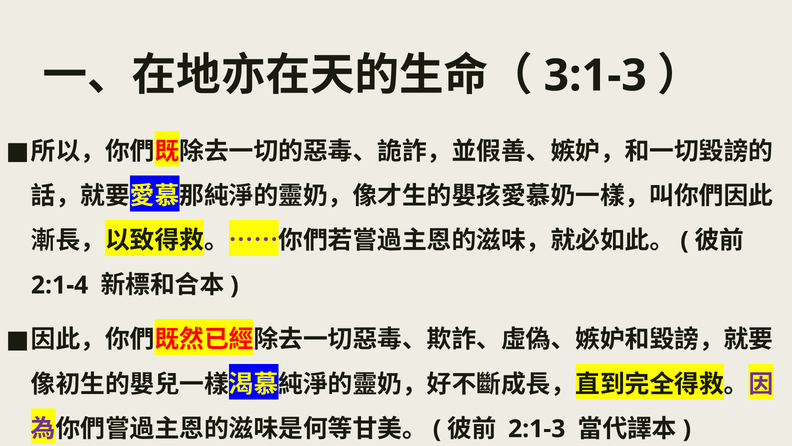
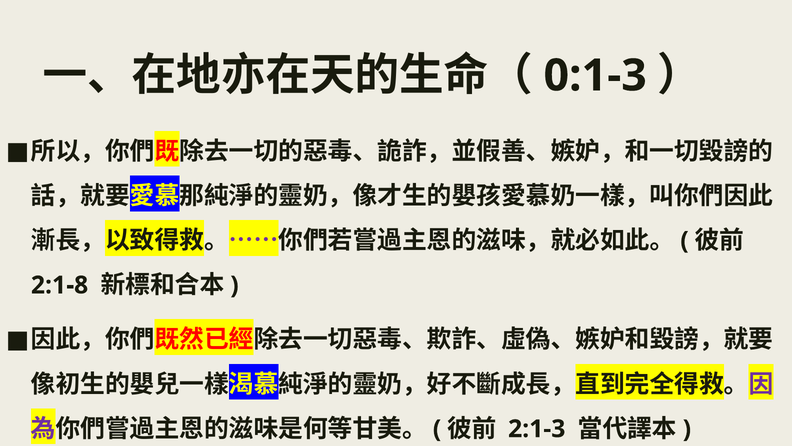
3:1-3: 3:1-3 -> 0:1-3 (595, 76)
2:1-4: 2:1-4 -> 2:1-8 (60, 285)
